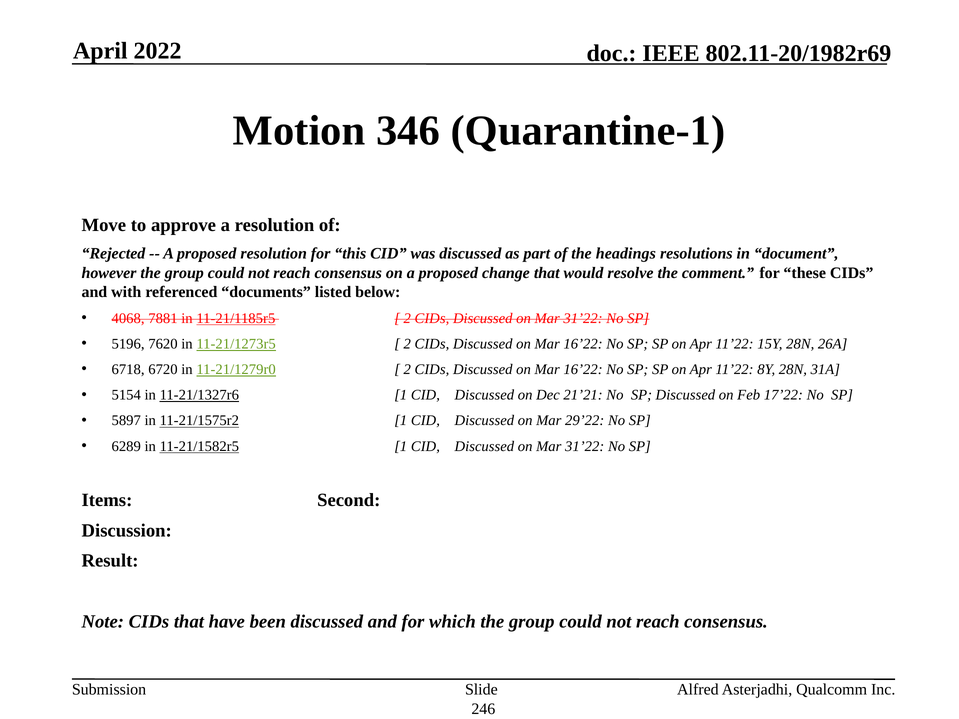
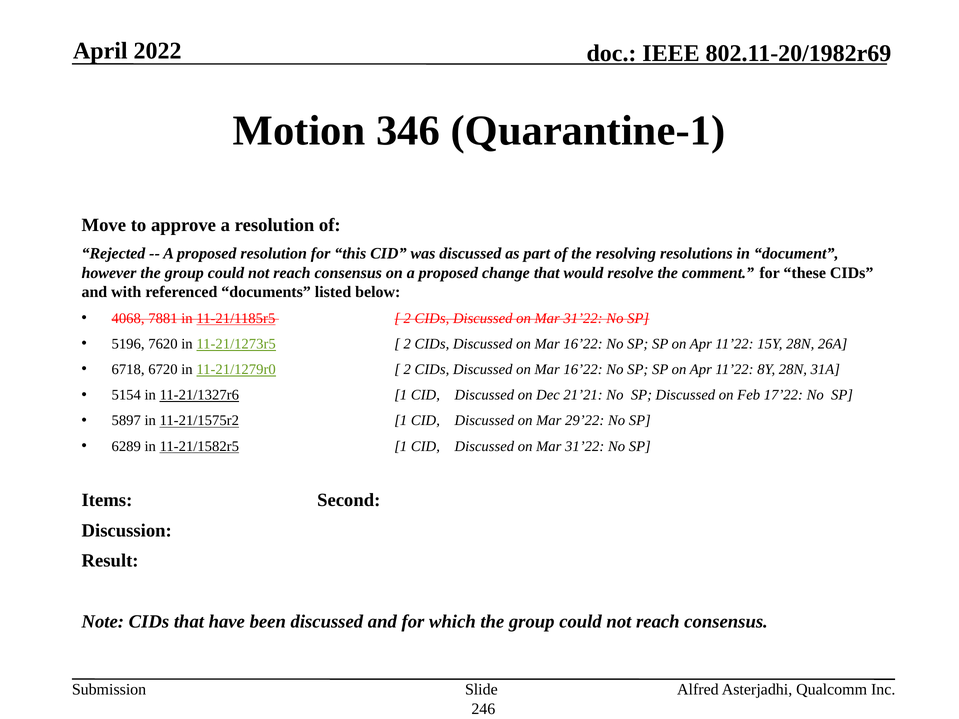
headings: headings -> resolving (626, 254)
